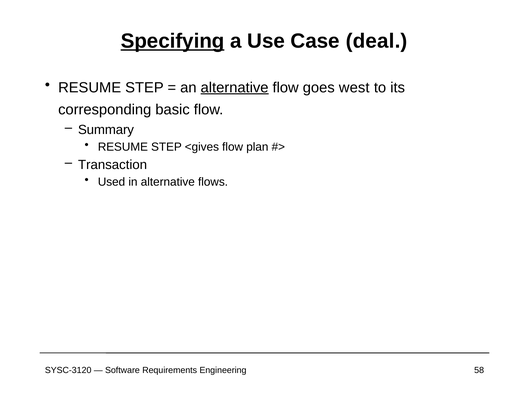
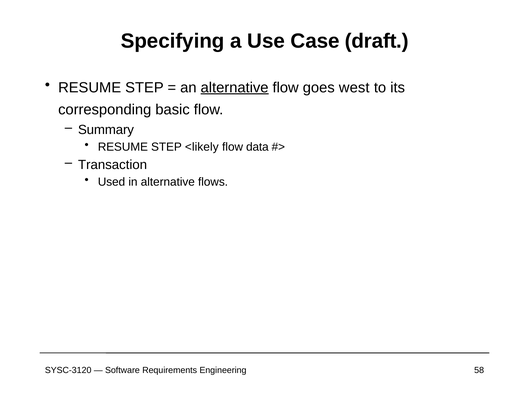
Specifying underline: present -> none (173, 41)
deal: deal -> draft (377, 41)
<gives: <gives -> <likely (202, 147)
plan: plan -> data (257, 147)
